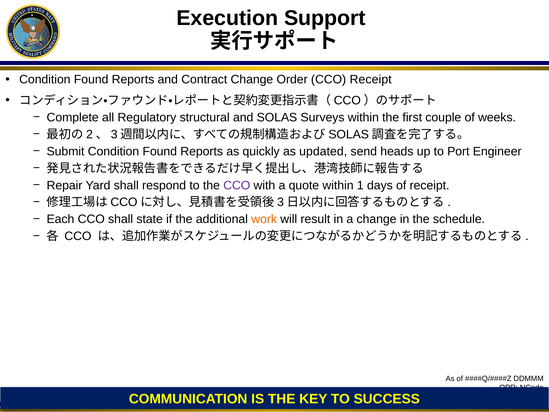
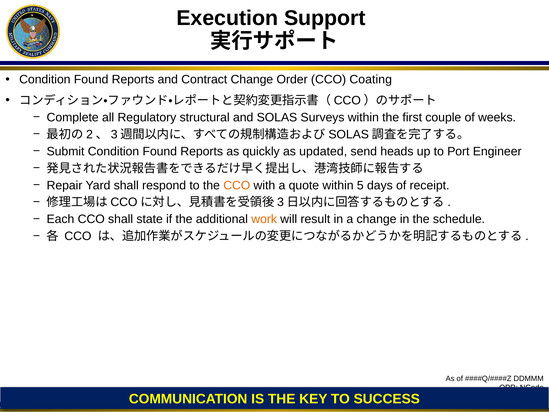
CCO Receipt: Receipt -> Coating (371, 80)
CCO colour: purple -> orange (237, 185)
1: 1 -> 5 (360, 185)
